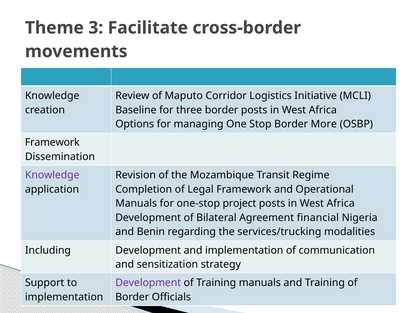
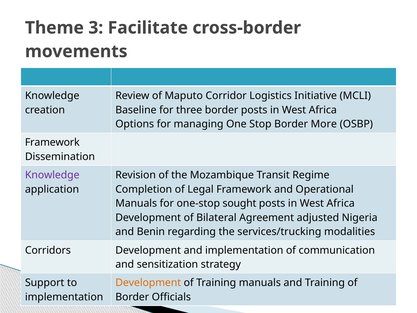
project: project -> sought (239, 203)
financial: financial -> adjusted (318, 218)
Including: Including -> Corridors (48, 250)
Development colour: purple -> orange (148, 283)
